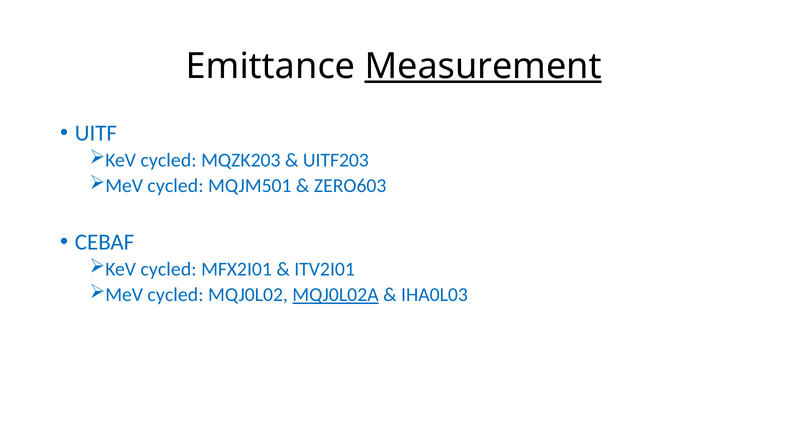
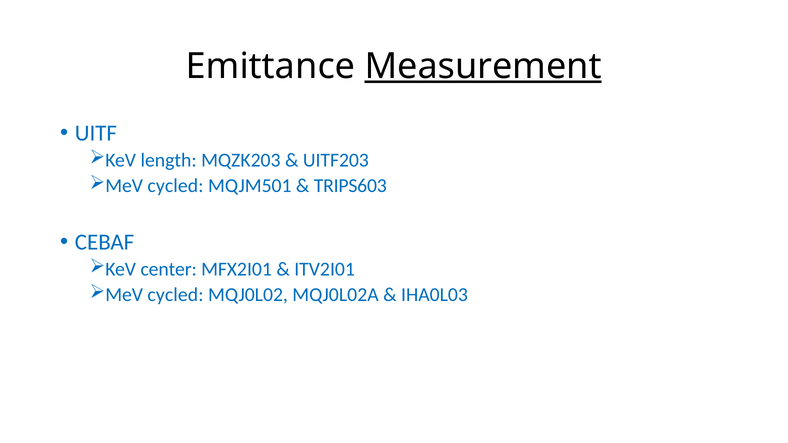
cycled: cycled -> length (169, 160)
ZERO603: ZERO603 -> TRIPS603 (350, 186)
cycled: cycled -> center (169, 270)
MQJ0L02A underline: present -> none (336, 295)
